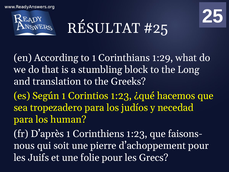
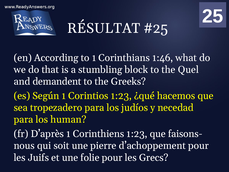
1:29: 1:29 -> 1:46 (163, 58)
Long: Long -> Quel (188, 70)
translation: translation -> demandent (57, 81)
